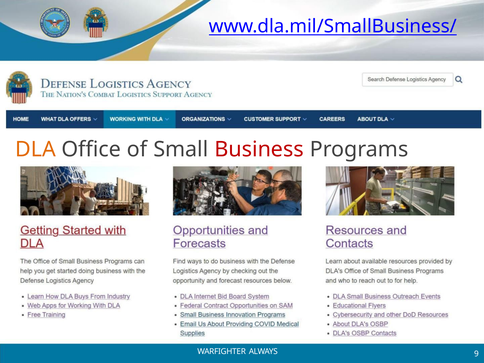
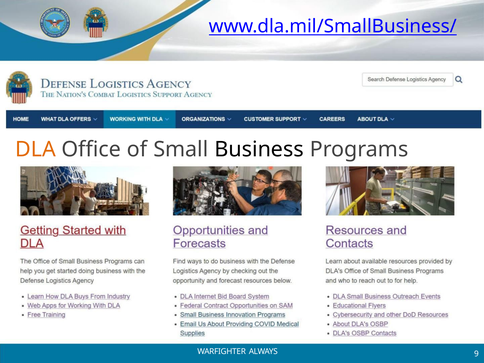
Business colour: red -> black (259, 149)
